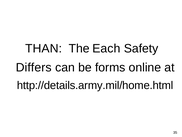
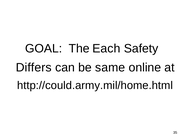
THAN: THAN -> GOAL (44, 48)
forms: forms -> same (110, 67)
http://details.army.mil/home.html: http://details.army.mil/home.html -> http://could.army.mil/home.html (95, 85)
